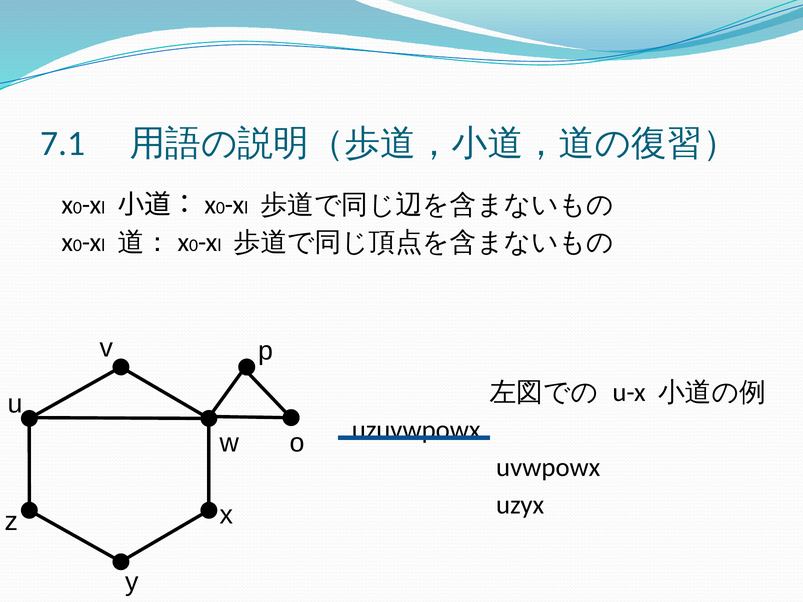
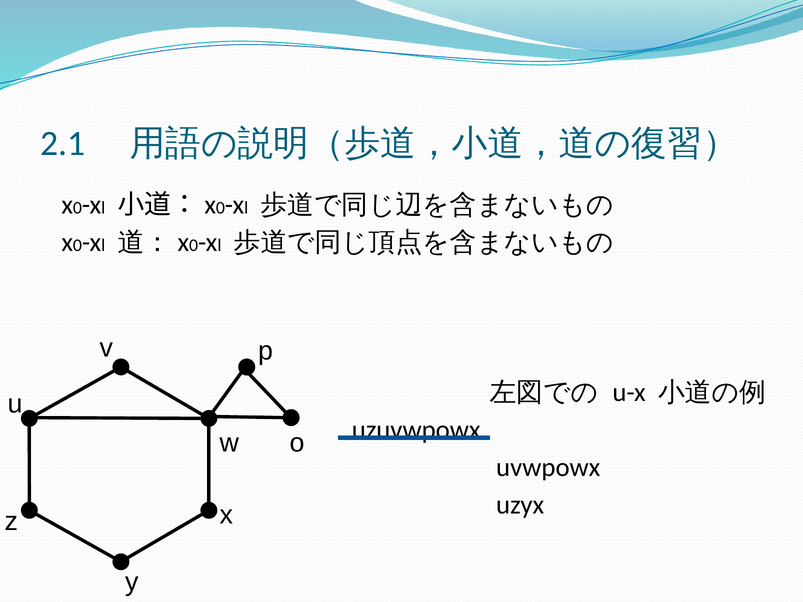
7.1: 7.1 -> 2.1 (63, 143)
